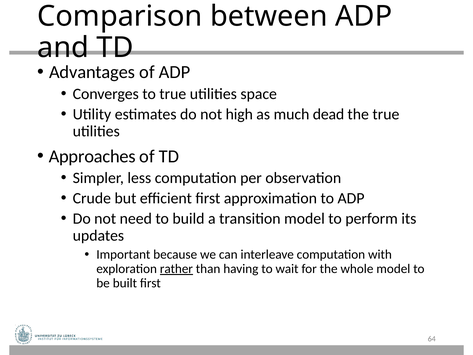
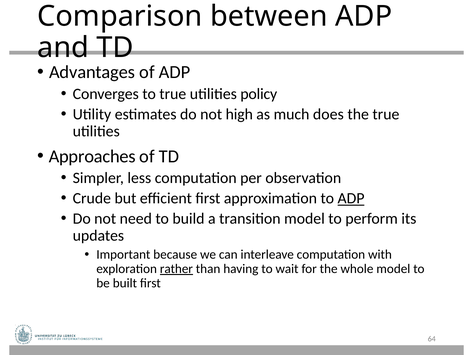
space: space -> policy (259, 94)
dead: dead -> does (328, 114)
ADP underline: none -> present (351, 198)
